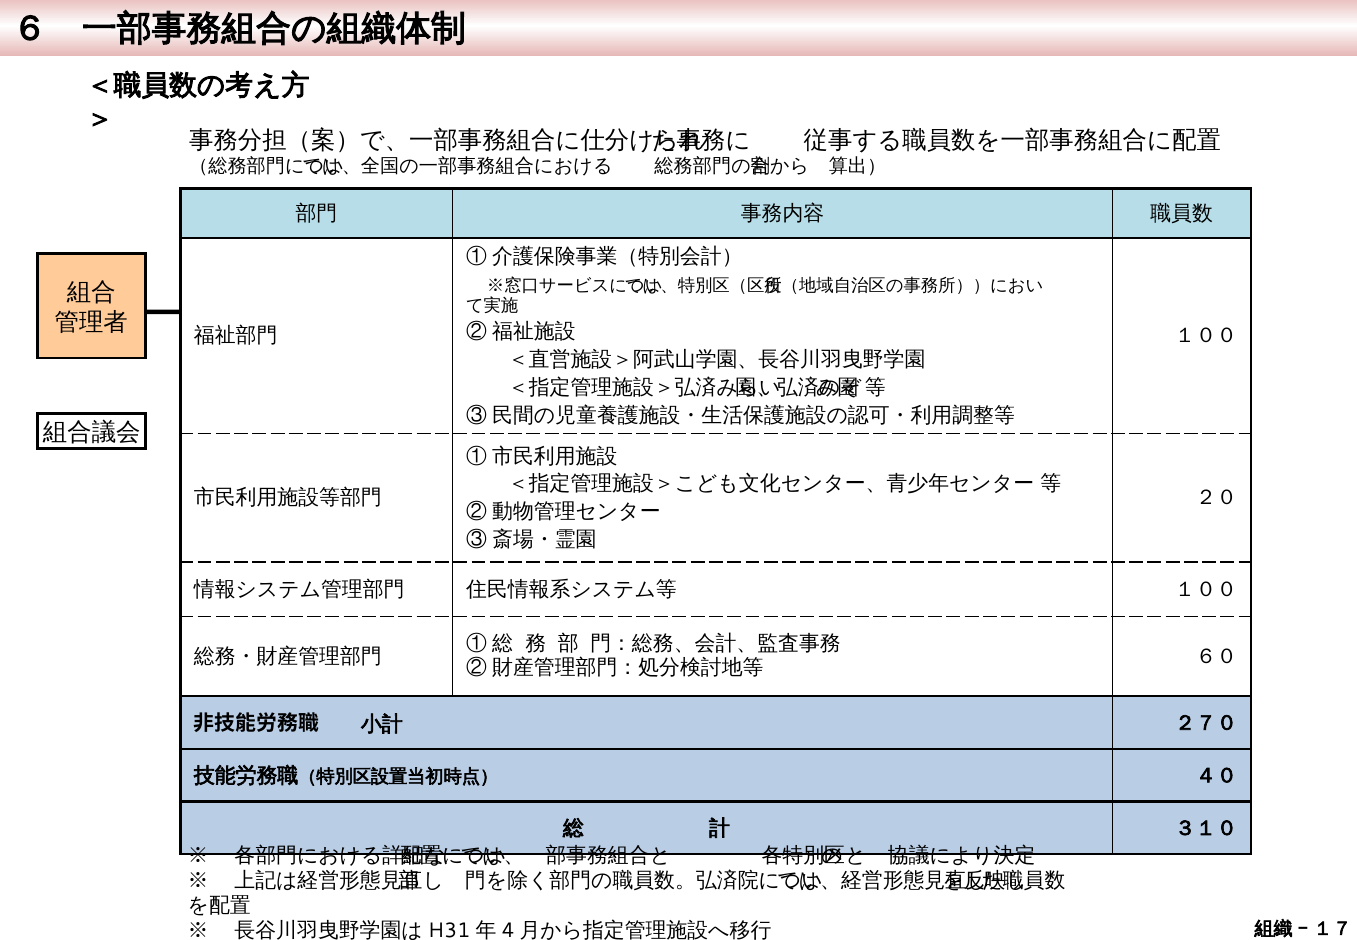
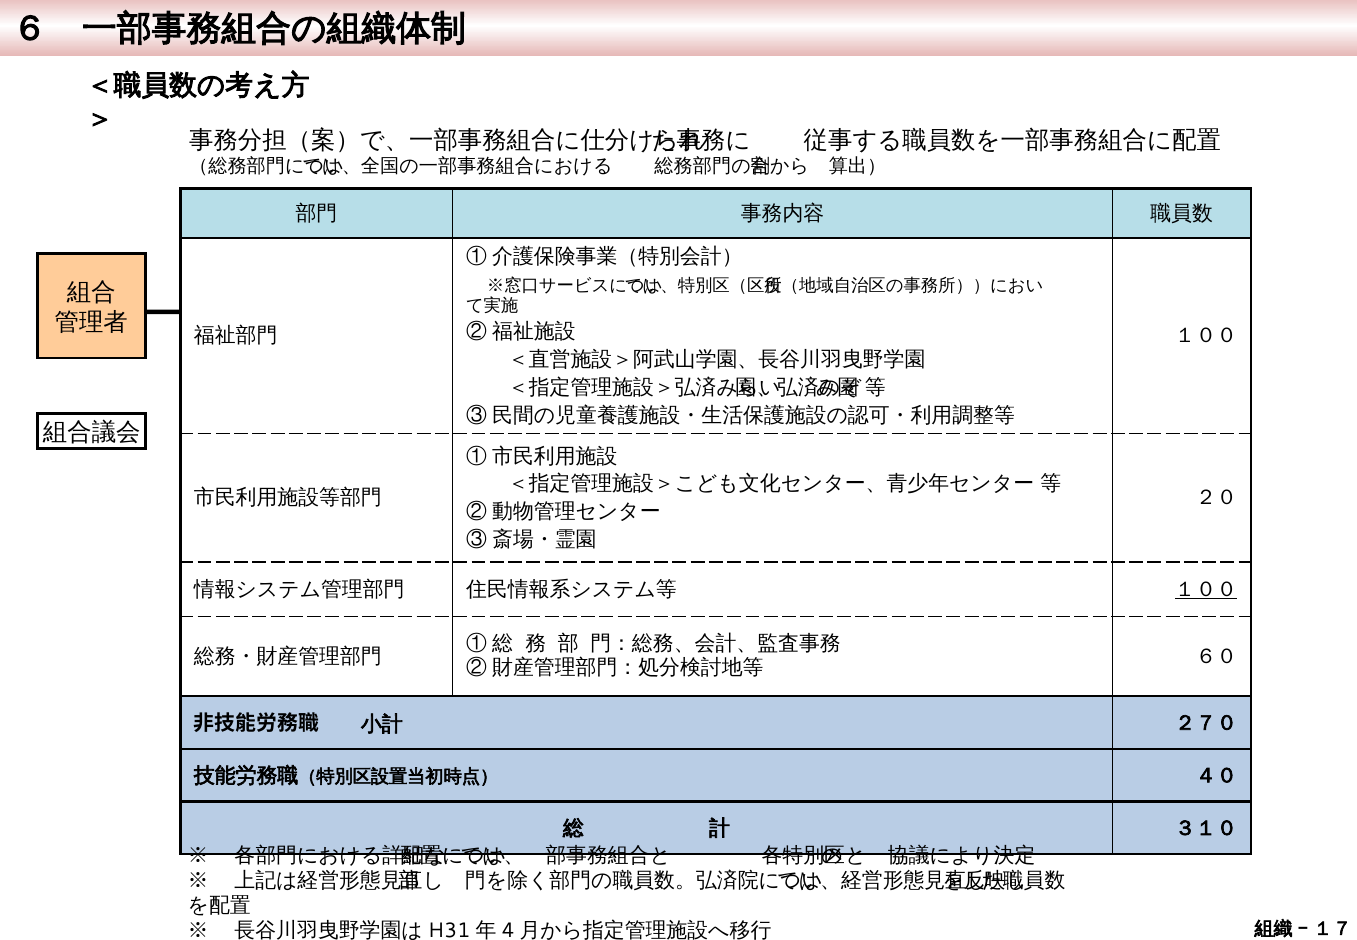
１００ underline: none -> present (1206, 589)
